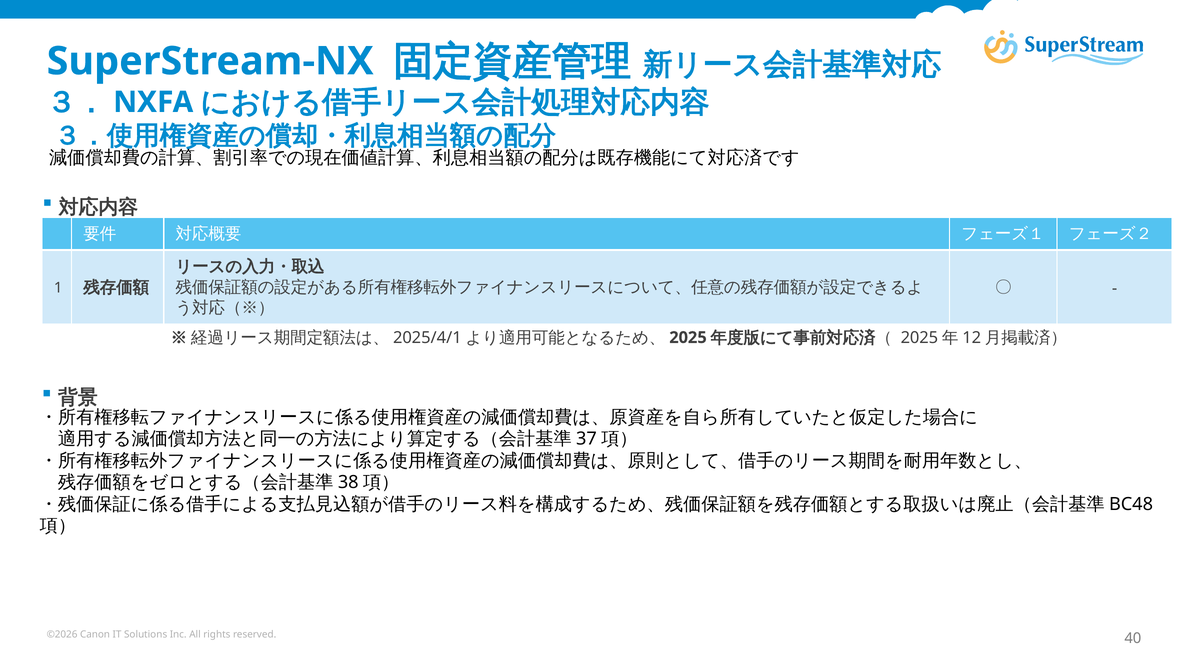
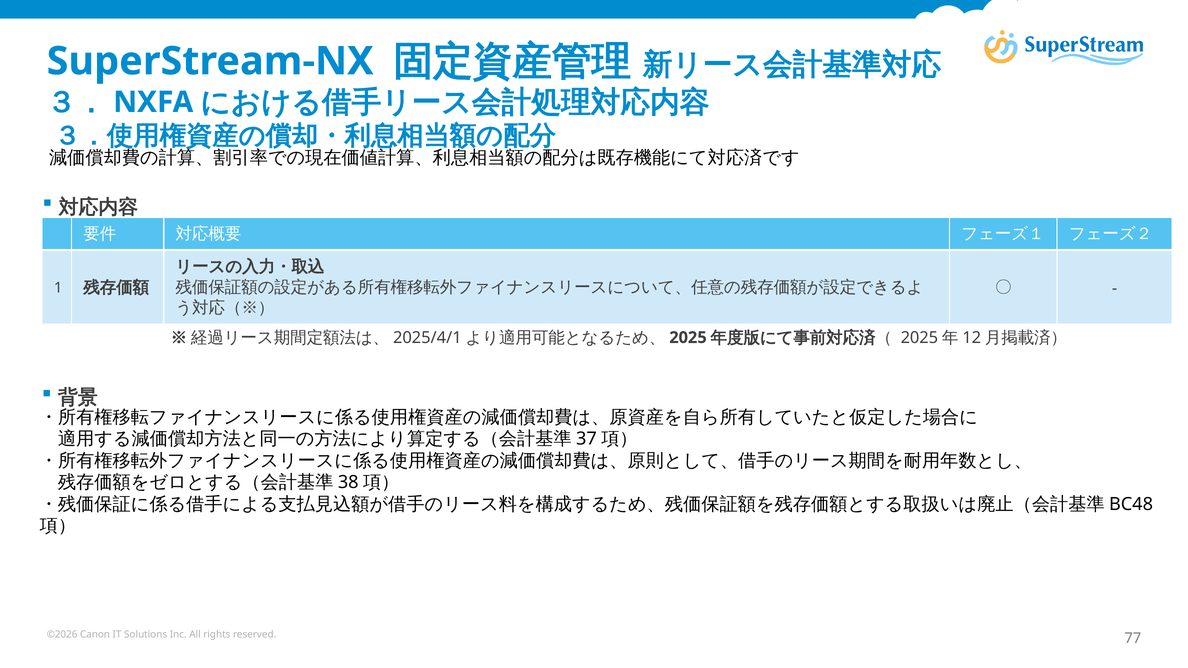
40: 40 -> 77 (1133, 639)
